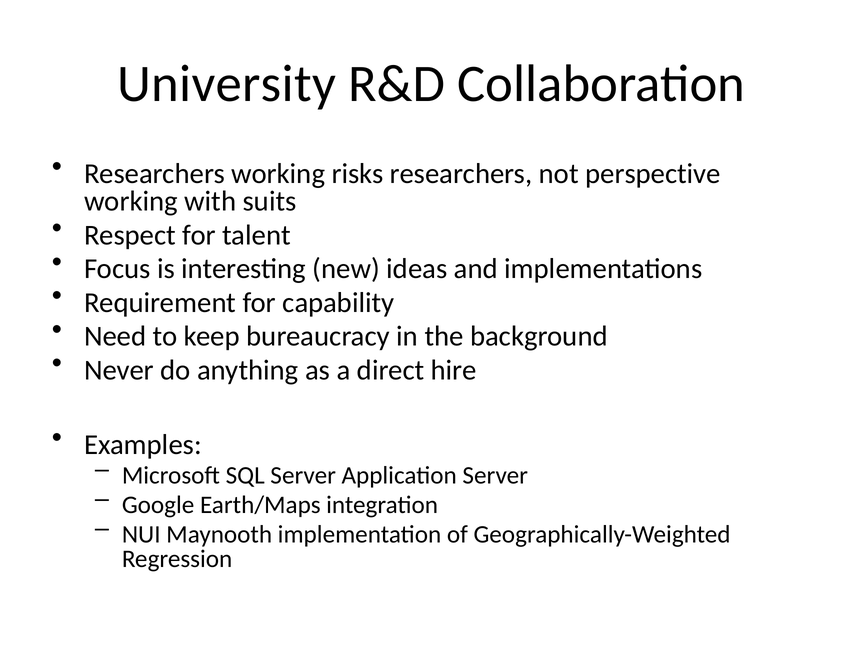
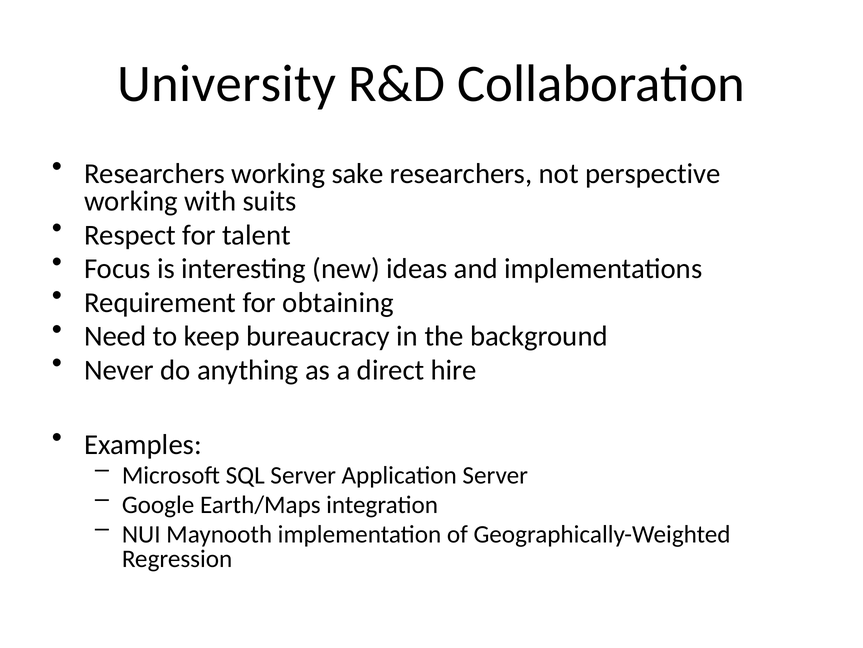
risks: risks -> sake (358, 173)
capability: capability -> obtaining (338, 302)
